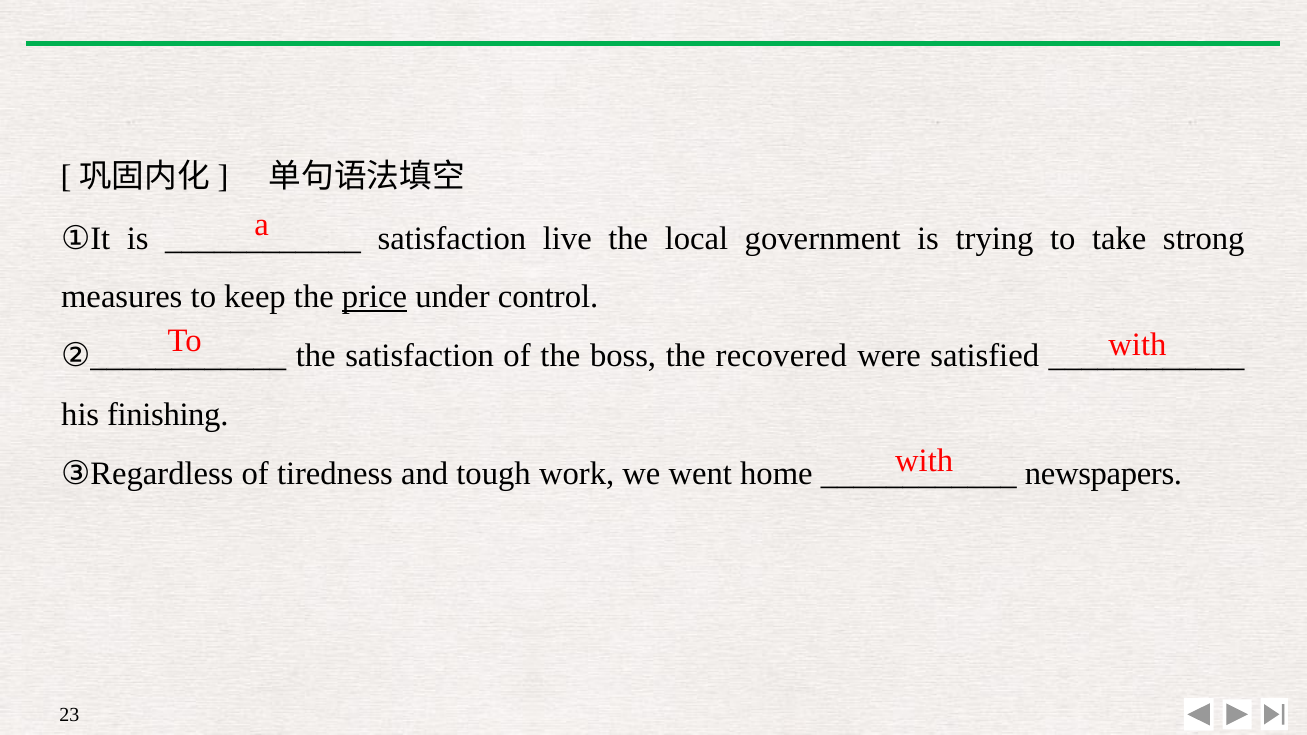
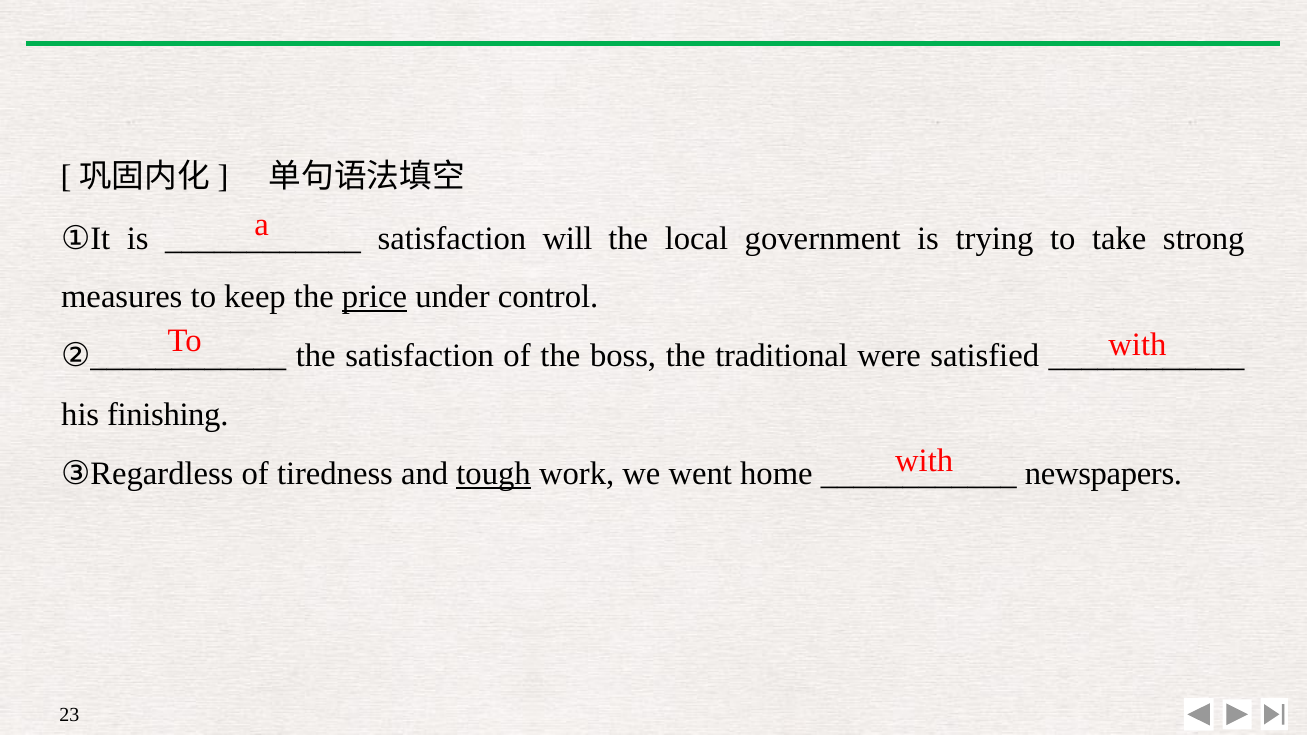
live: live -> will (567, 238)
recovered: recovered -> traditional (782, 356)
tough underline: none -> present (494, 474)
